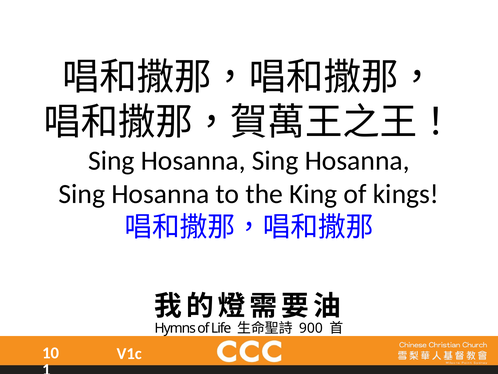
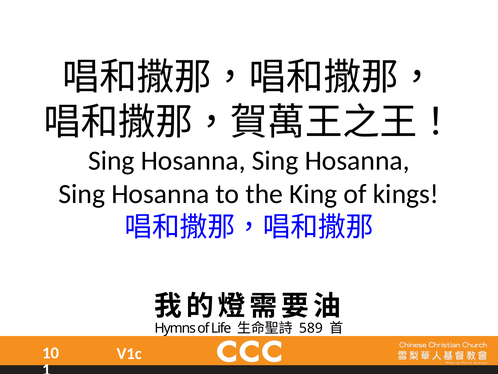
900: 900 -> 589 (311, 328)
